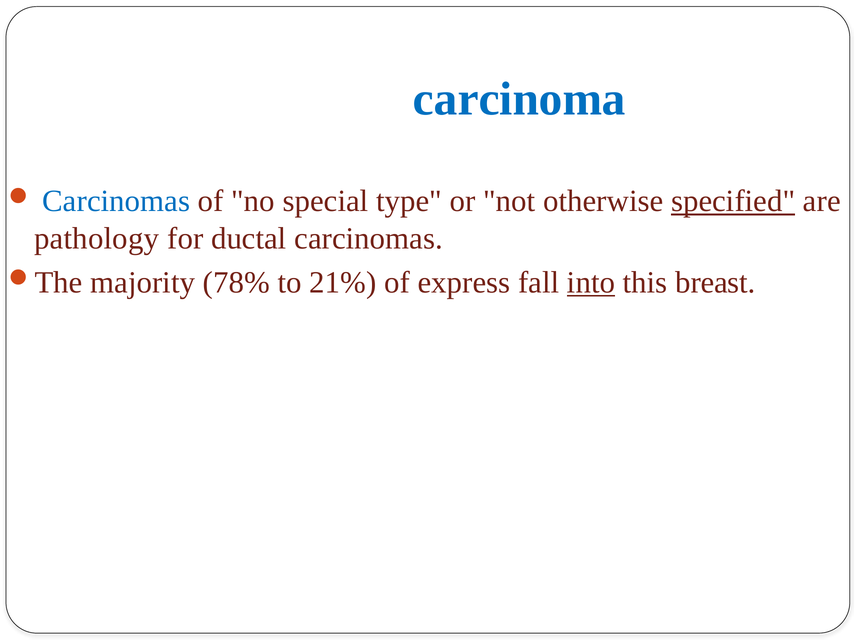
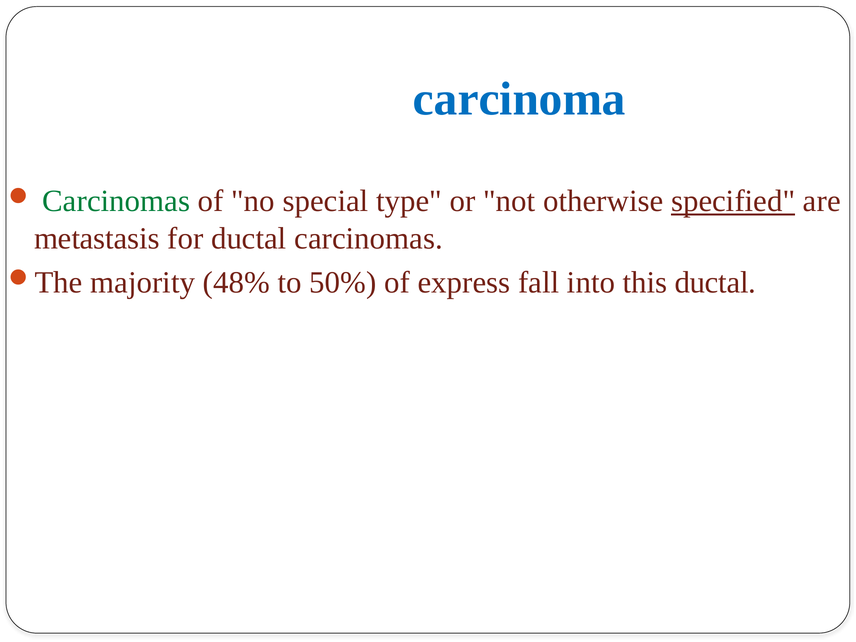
Carcinomas colour: blue -> green (116, 201)
pathology: pathology -> metastasis (97, 238)
78%: 78% -> 48% (236, 282)
21%: 21% -> 50% (343, 282)
into underline: present -> none (591, 282)
this breast: breast -> ductal (715, 282)
